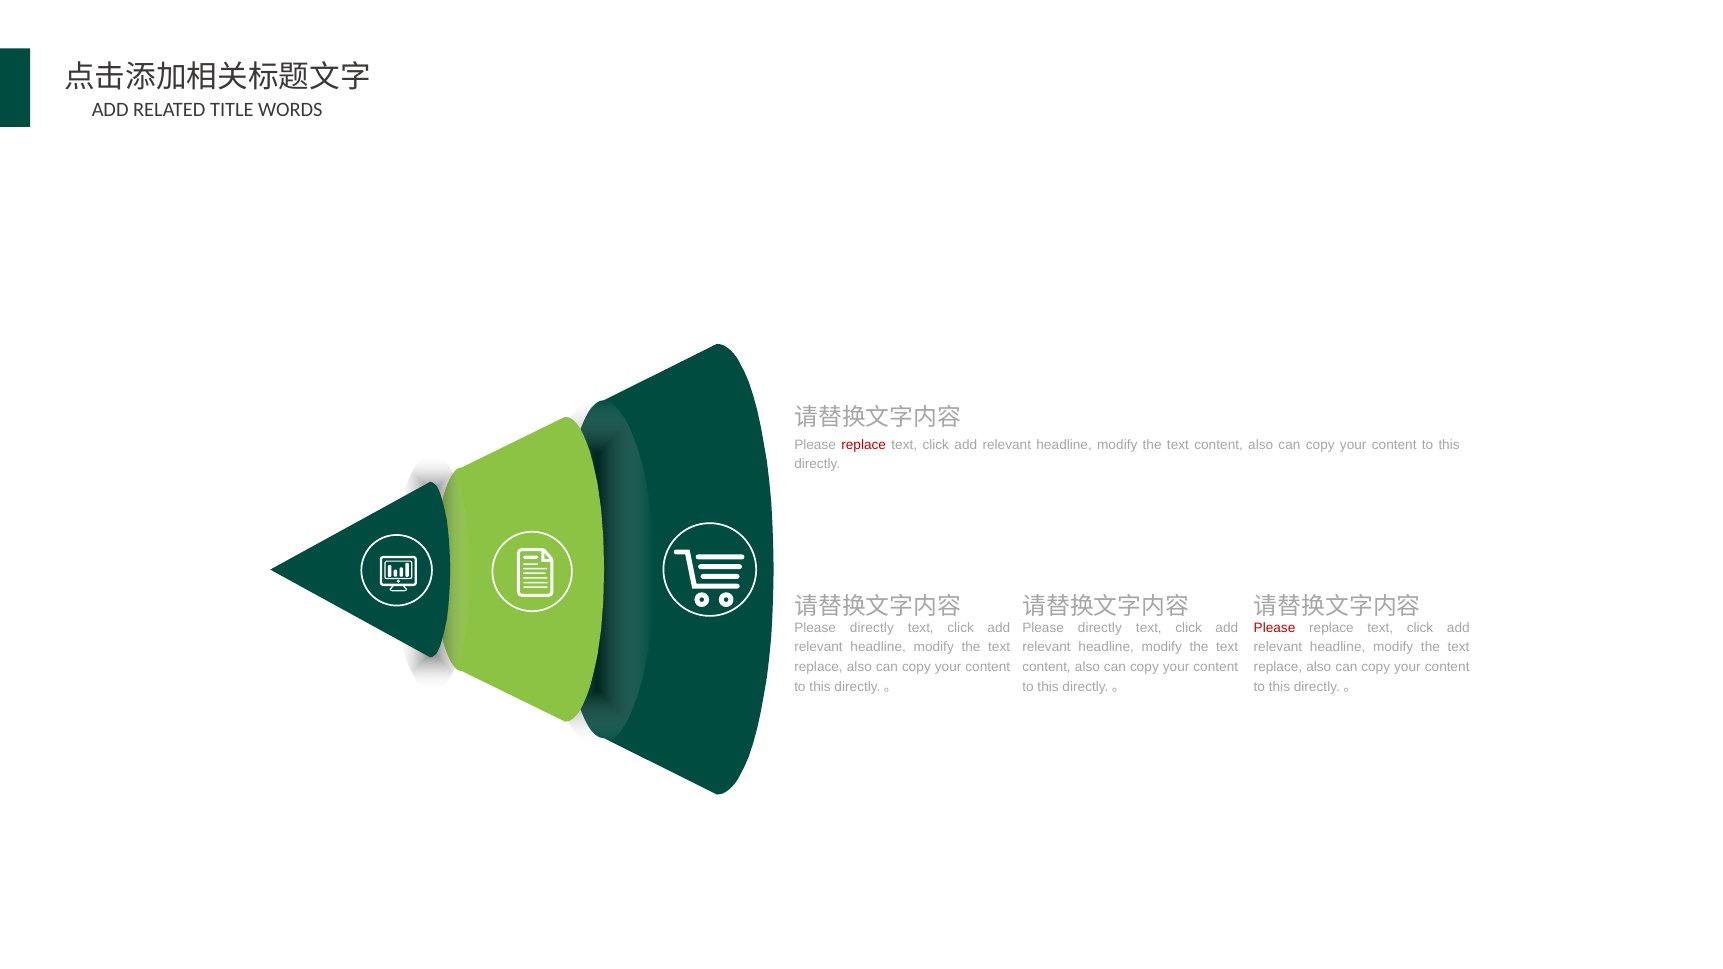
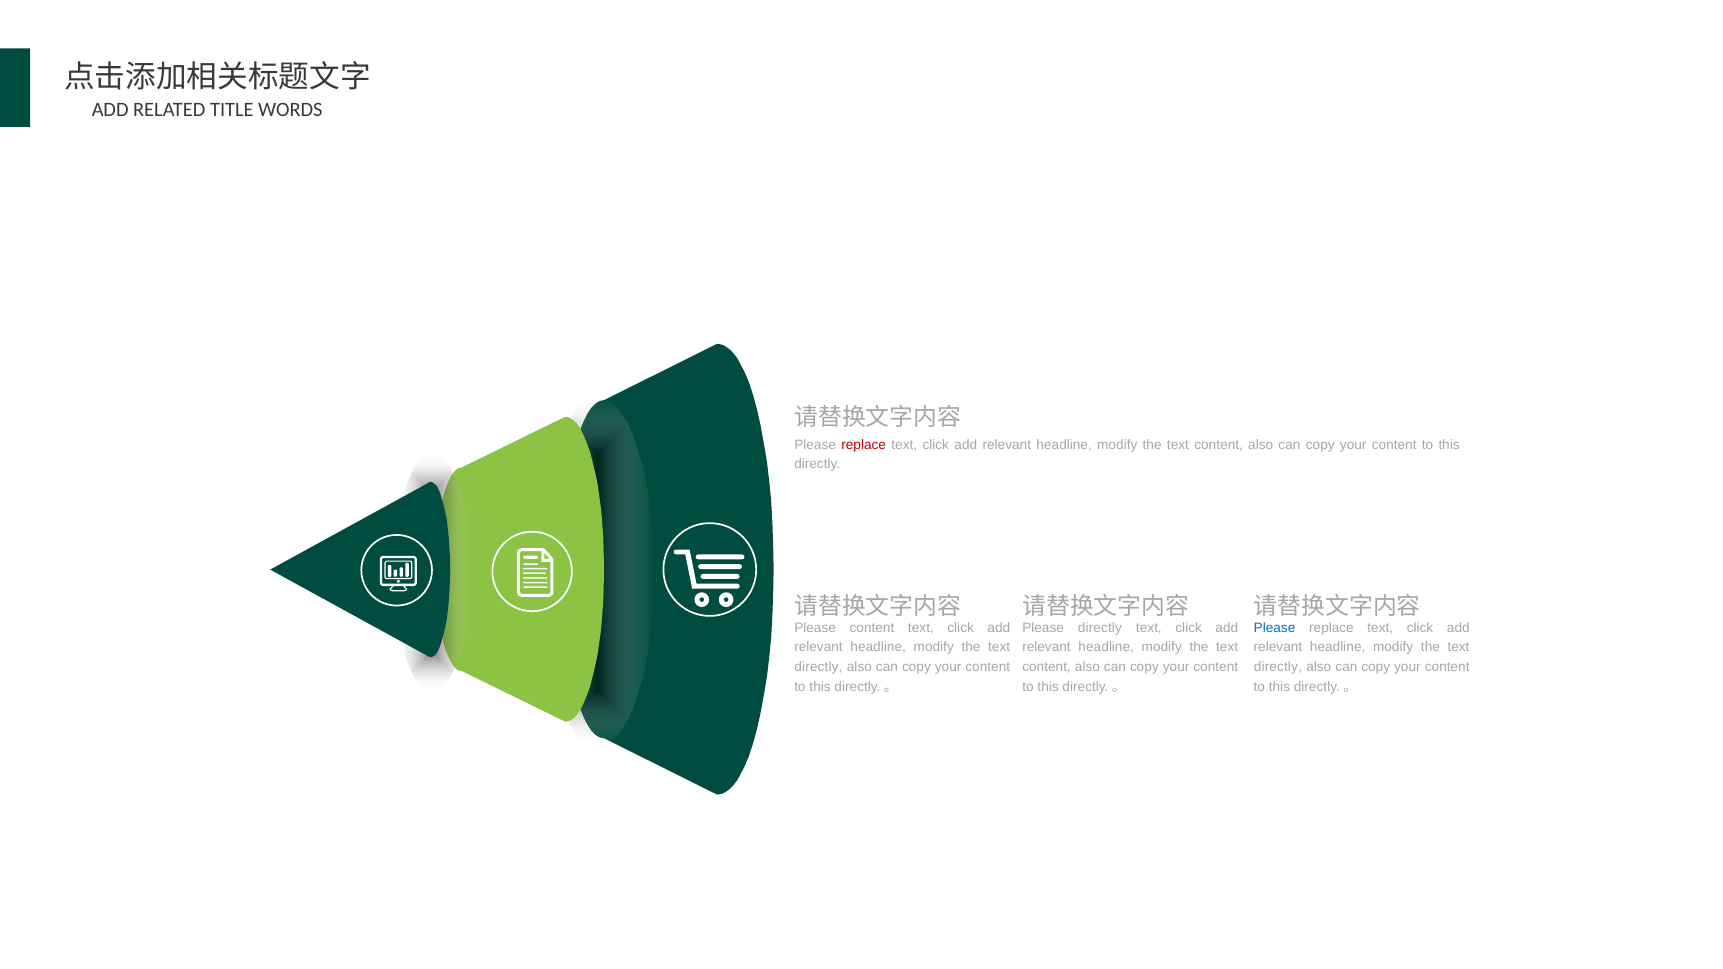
directly: directly -> content (872, 628)
Please colour: red -> blue (1275, 628)
replace: replace -> directly (818, 667)
replace: replace -> directly (1278, 667)
